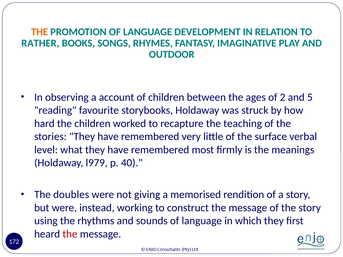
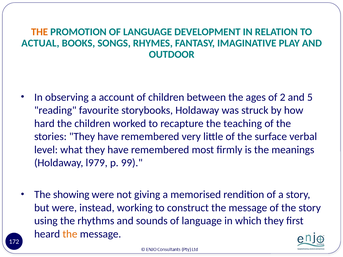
RATHER: RATHER -> ACTUAL (40, 43)
40: 40 -> 99 (132, 163)
doubles: doubles -> showing (71, 195)
the colour: red -> orange (70, 234)
